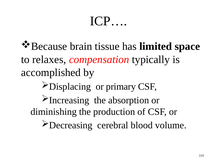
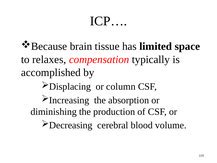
primary: primary -> column (121, 86)
